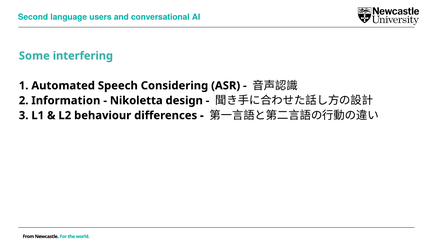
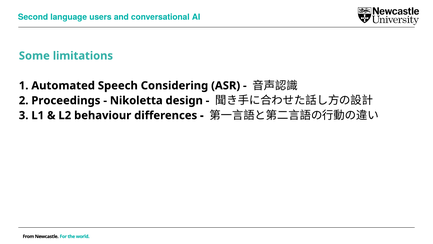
interfering: interfering -> limitations (83, 56)
Information: Information -> Proceedings (66, 100)
